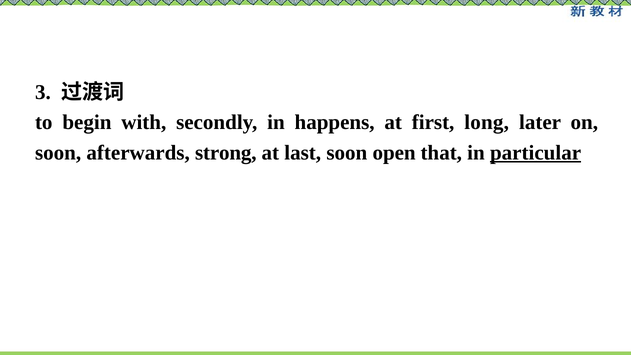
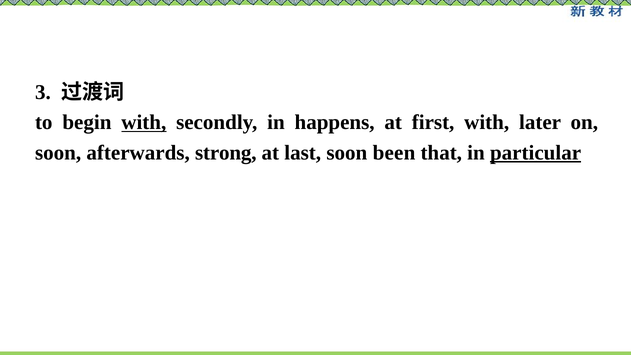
with underline: none -> present (144, 122)
first long: long -> with (487, 122)
open: open -> been (394, 153)
